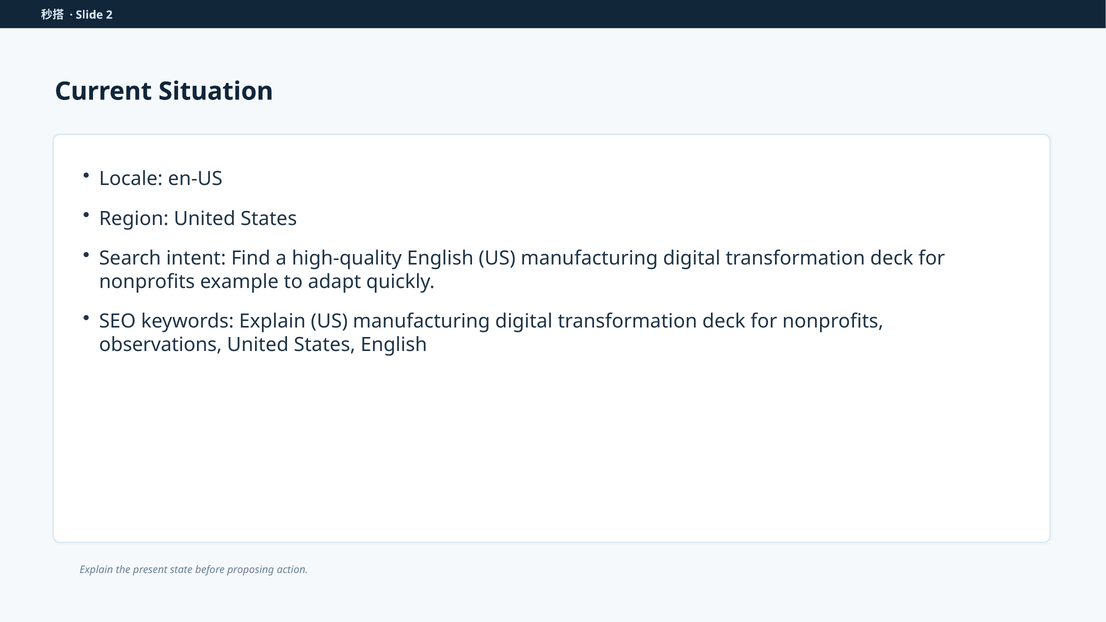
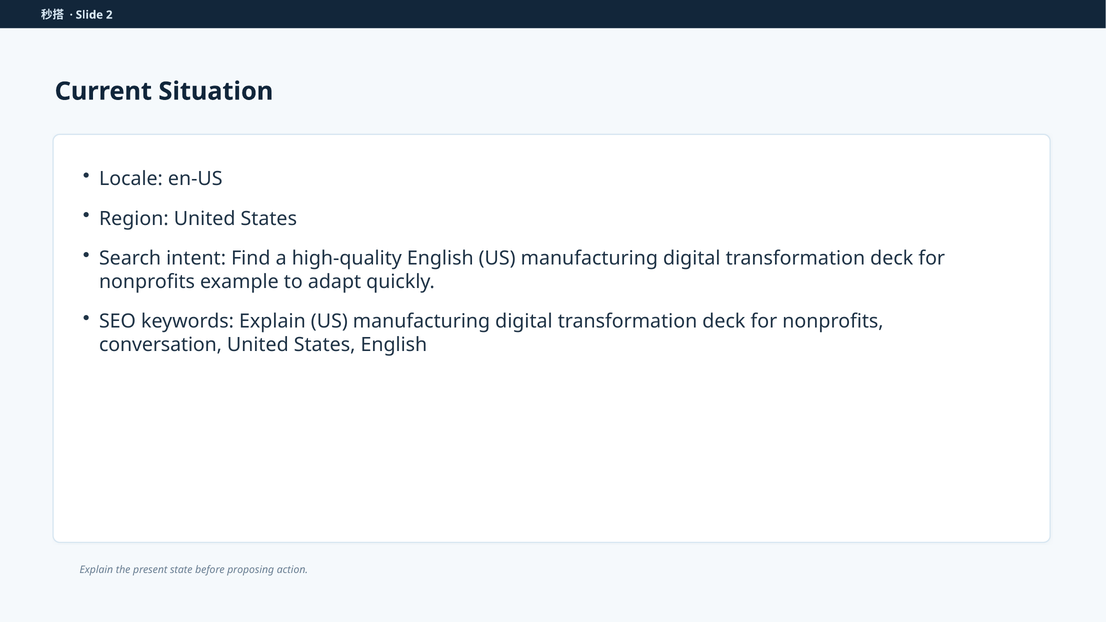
observations: observations -> conversation (161, 345)
